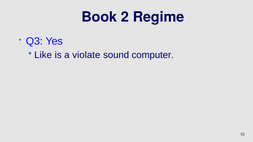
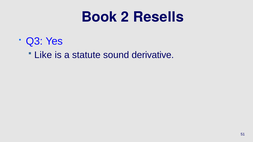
Regime: Regime -> Resells (158, 17)
violate: violate -> statute (86, 55)
computer: computer -> derivative (153, 55)
